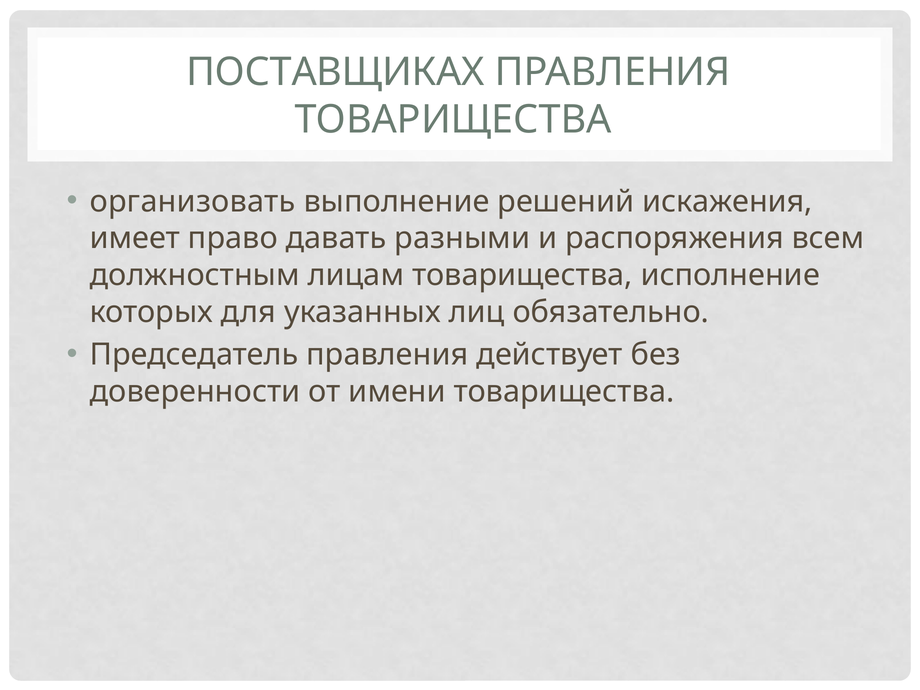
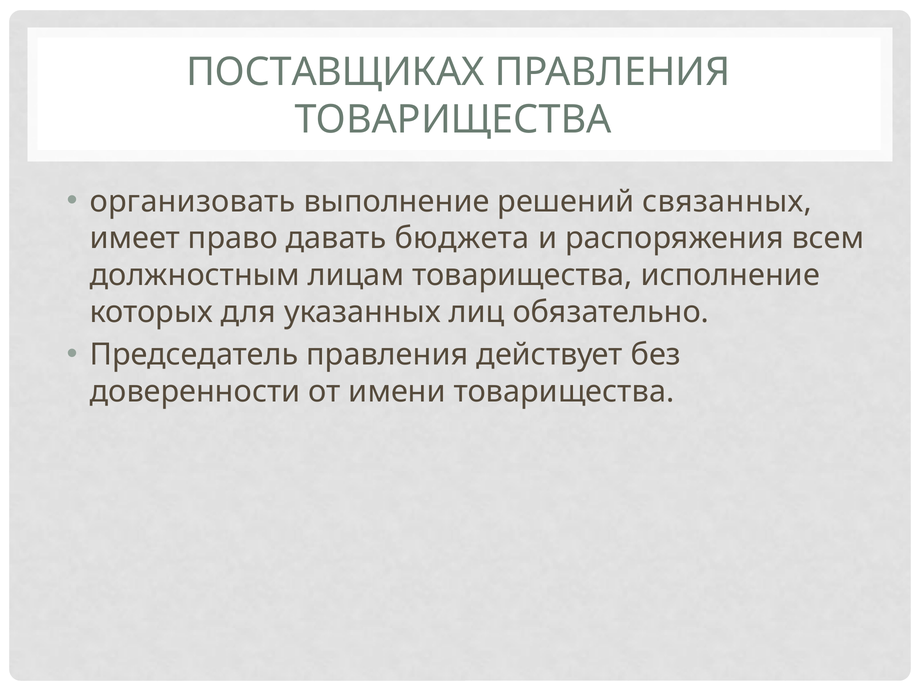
искажения: искажения -> связанных (727, 201)
разными: разными -> бюджета (462, 238)
